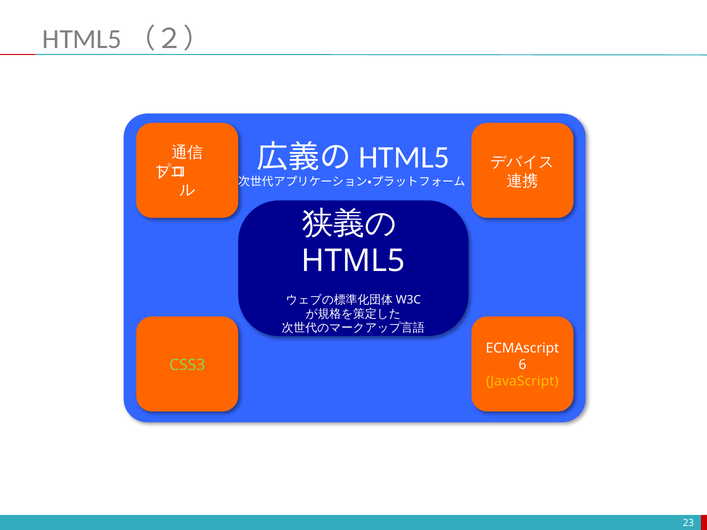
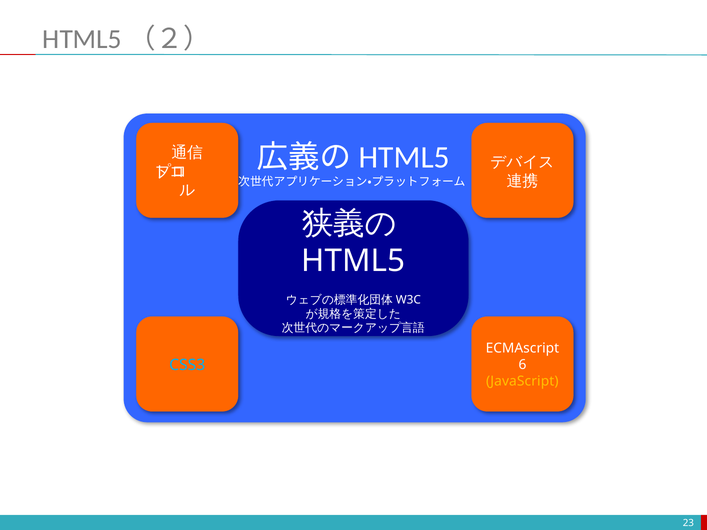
CSS3 colour: light green -> light blue (187, 365)
